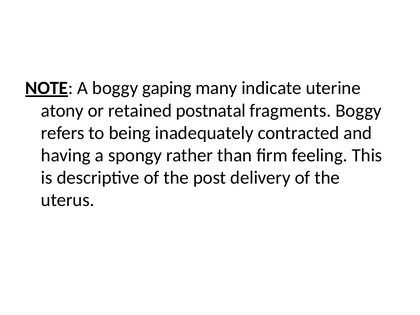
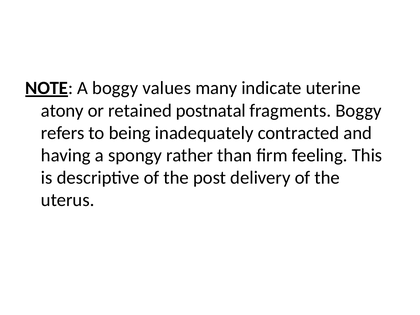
gaping: gaping -> values (167, 88)
